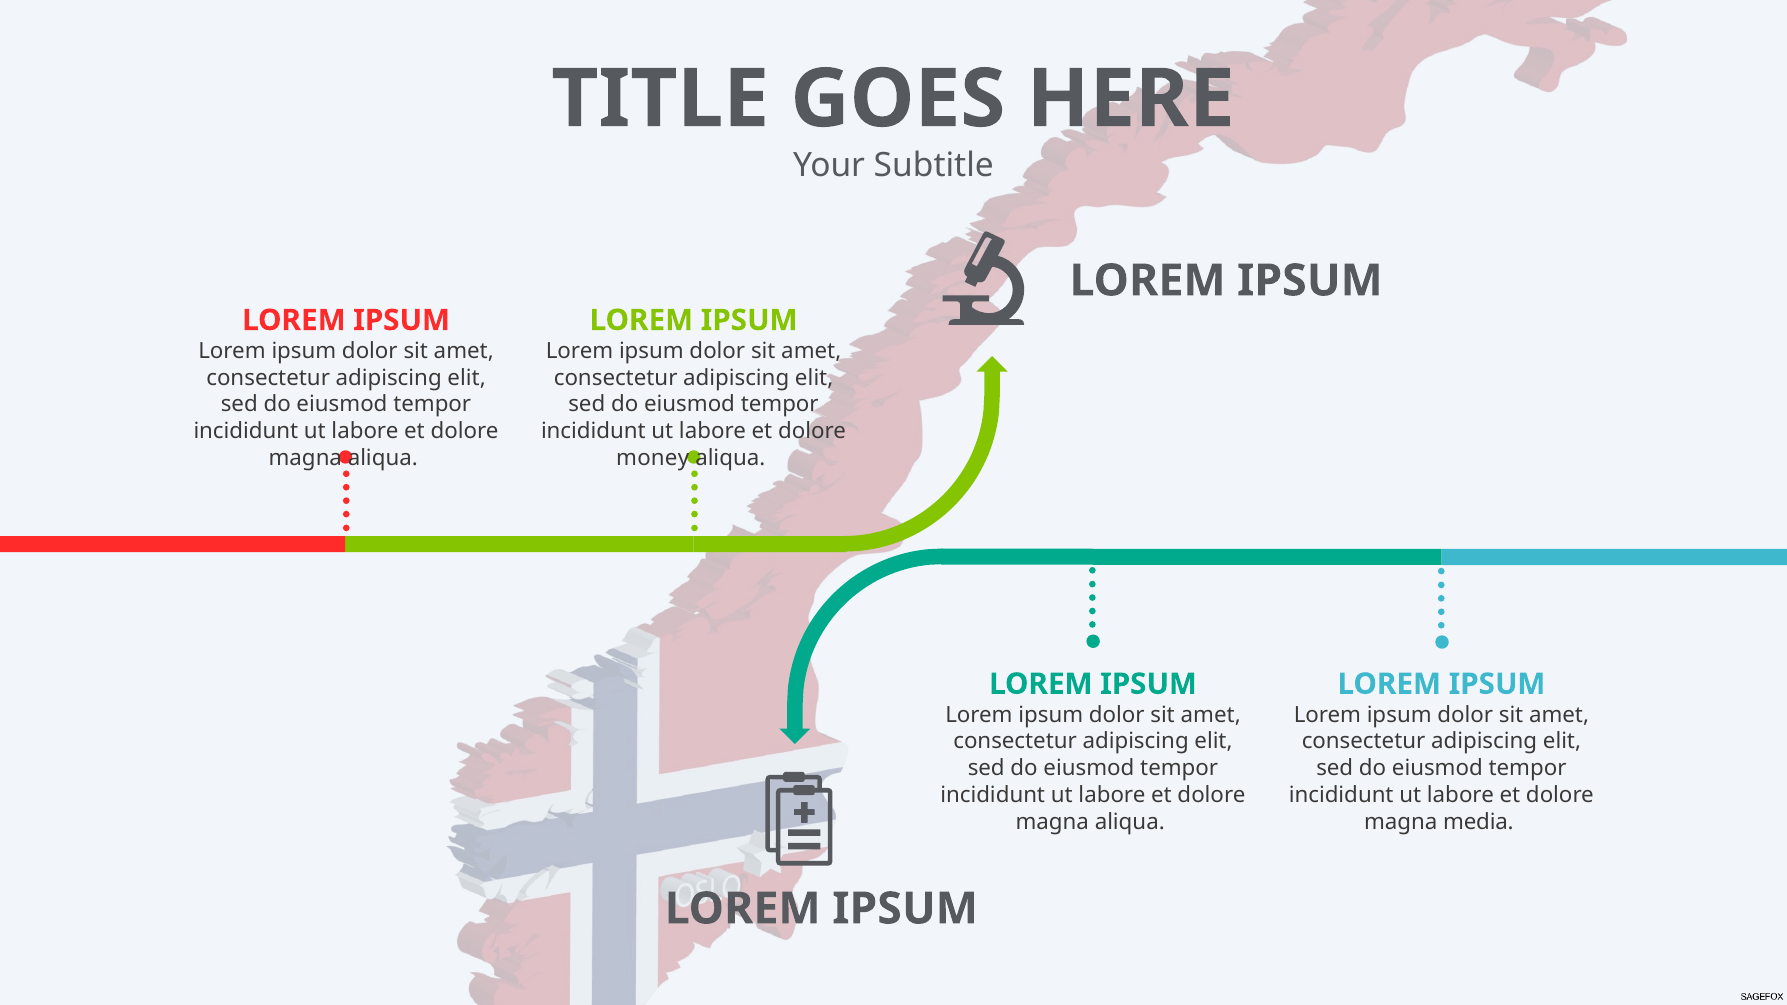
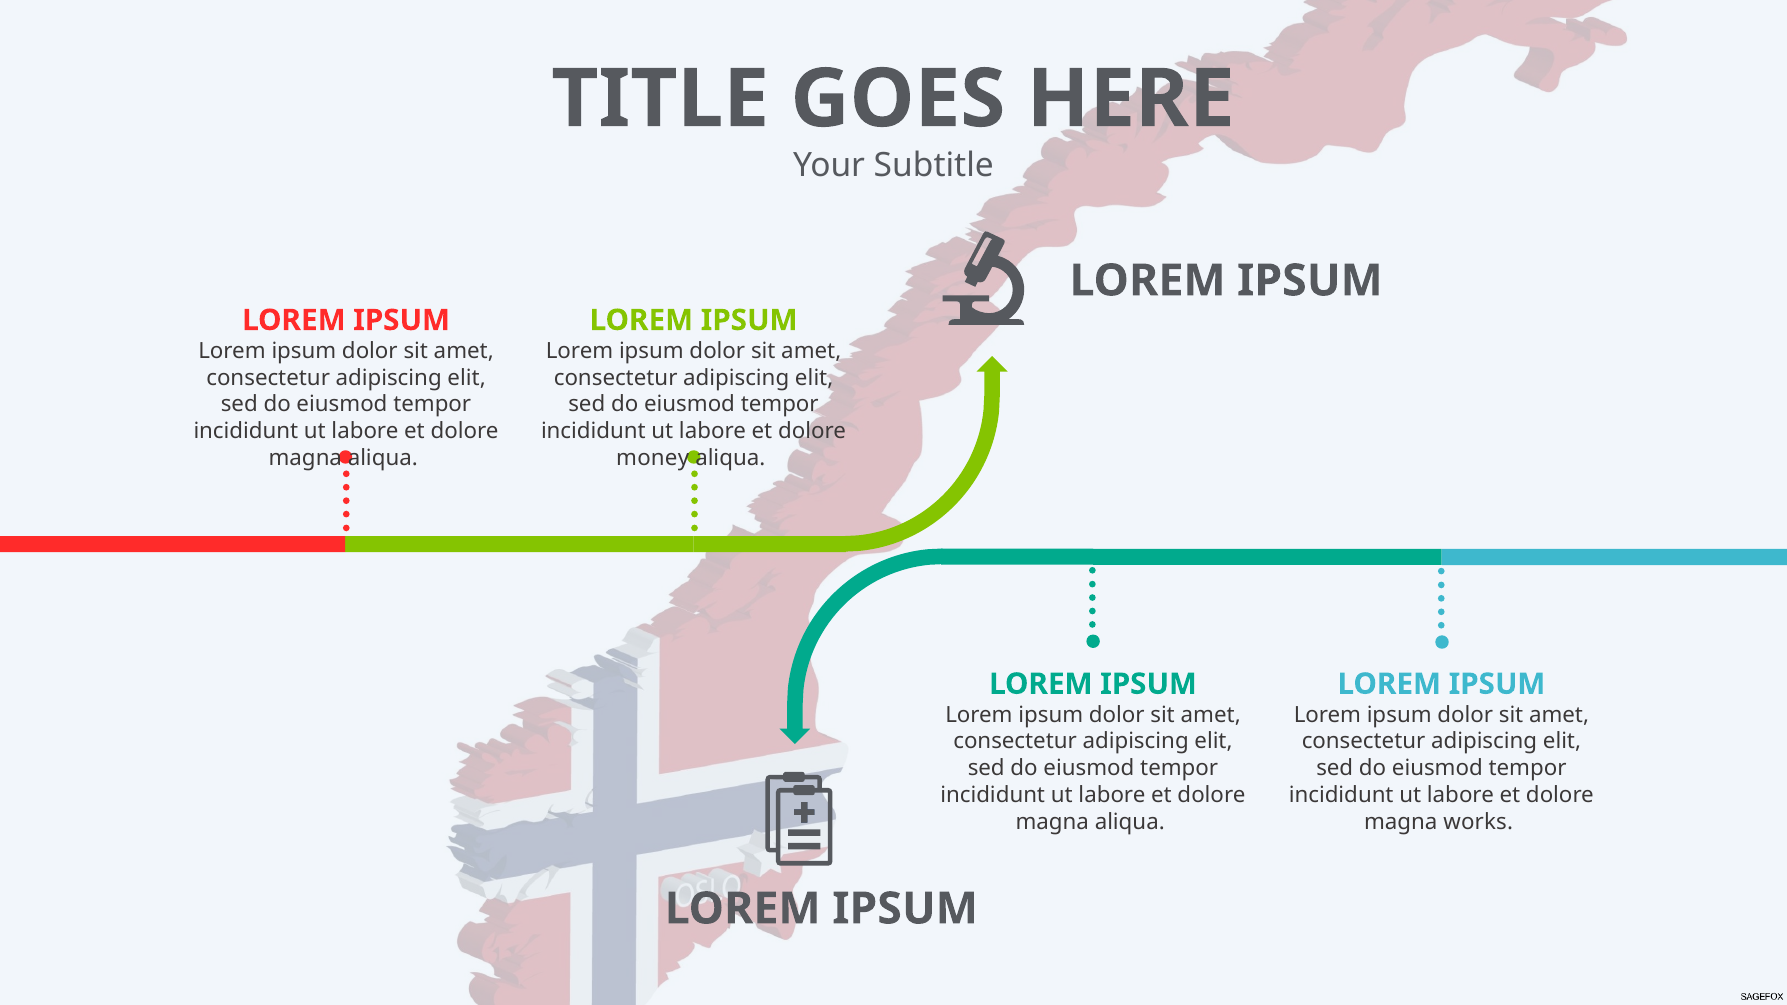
media: media -> works (1478, 822)
